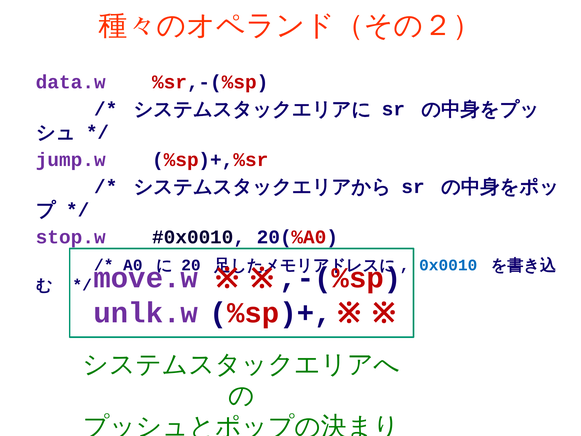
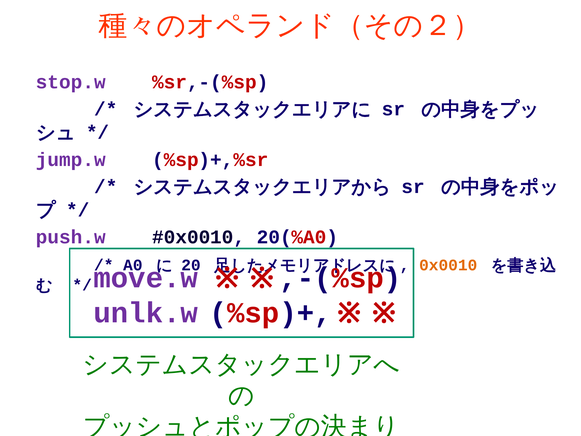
data.w: data.w -> stop.w (71, 82)
stop.w: stop.w -> push.w (71, 237)
0x0010 colour: blue -> orange (448, 265)
